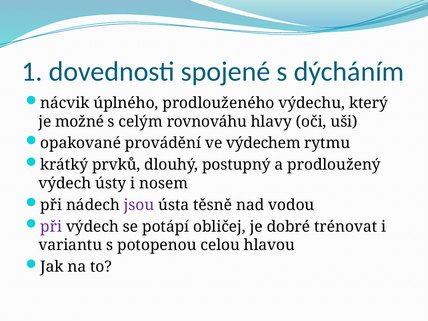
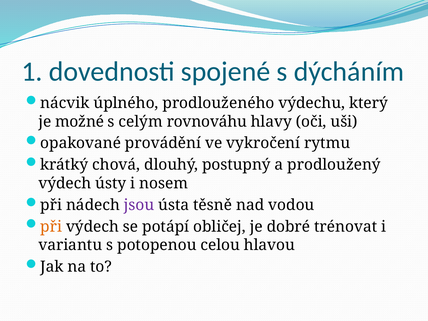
výdechem: výdechem -> vykročení (263, 143)
prvků: prvků -> chová (116, 165)
při colour: purple -> orange (51, 227)
